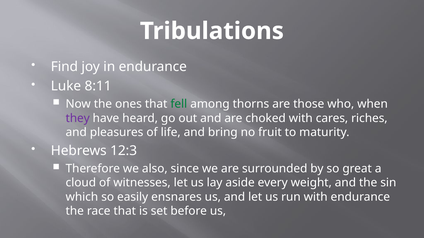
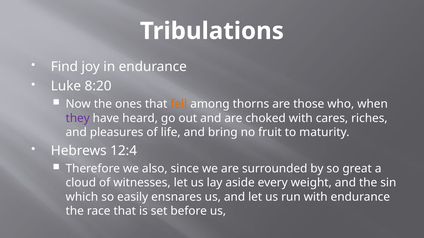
8:11: 8:11 -> 8:20 (98, 86)
fell colour: green -> orange (179, 104)
12:3: 12:3 -> 12:4 (124, 151)
